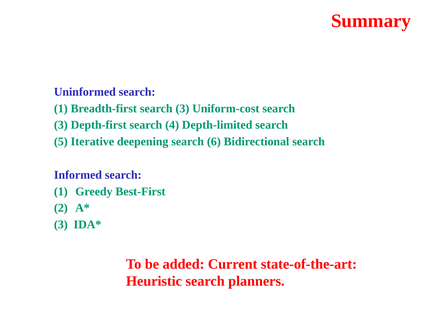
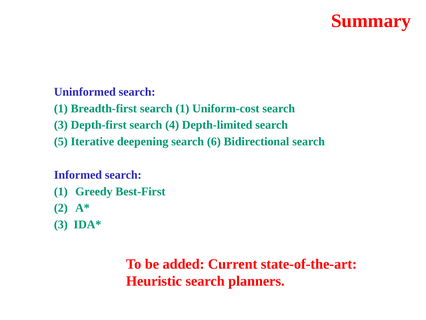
Breadth-first search 3: 3 -> 1 (182, 108)
